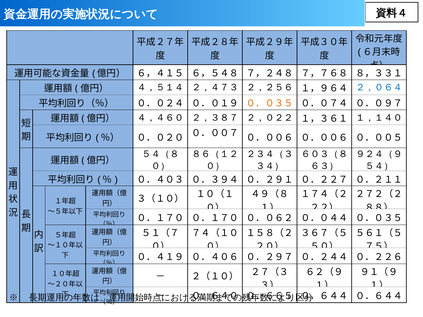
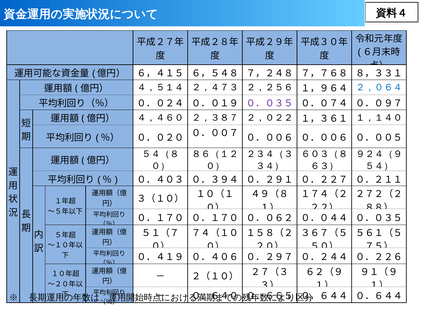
０．０３５ colour: orange -> purple (270, 104)
